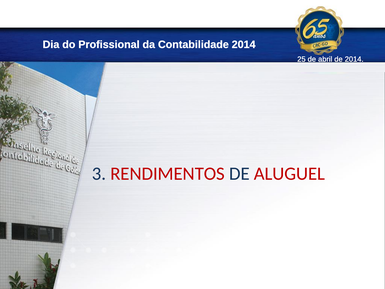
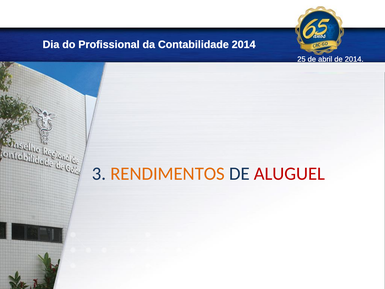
RENDIMENTOS colour: red -> orange (168, 173)
